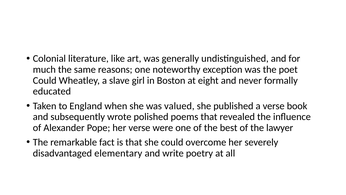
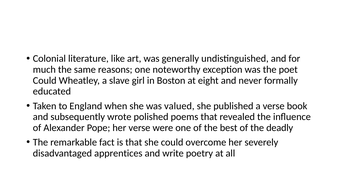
lawyer: lawyer -> deadly (280, 128)
elementary: elementary -> apprentices (118, 153)
